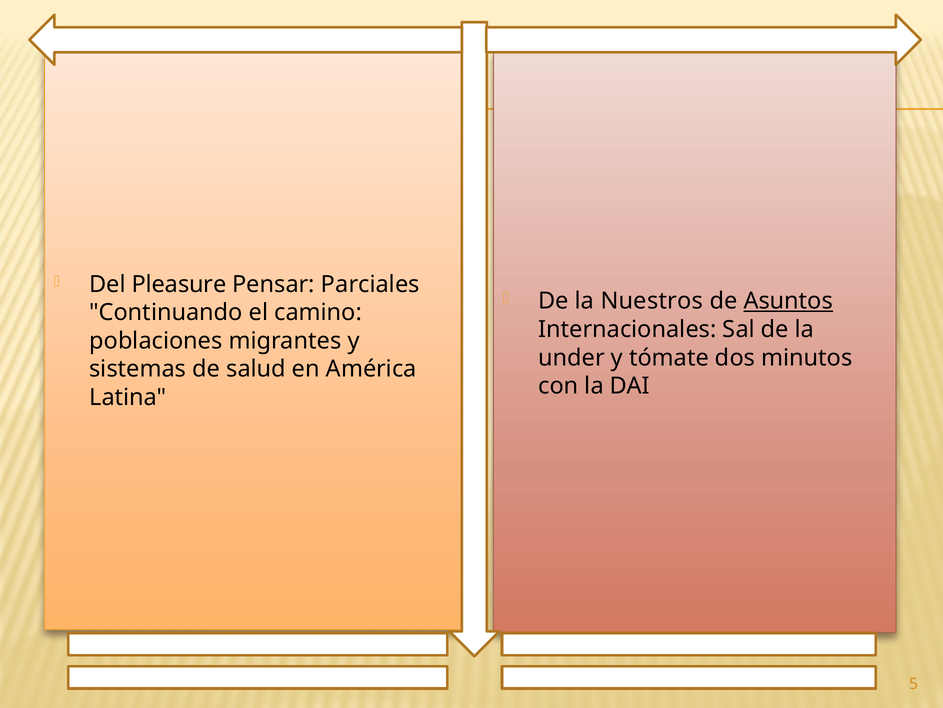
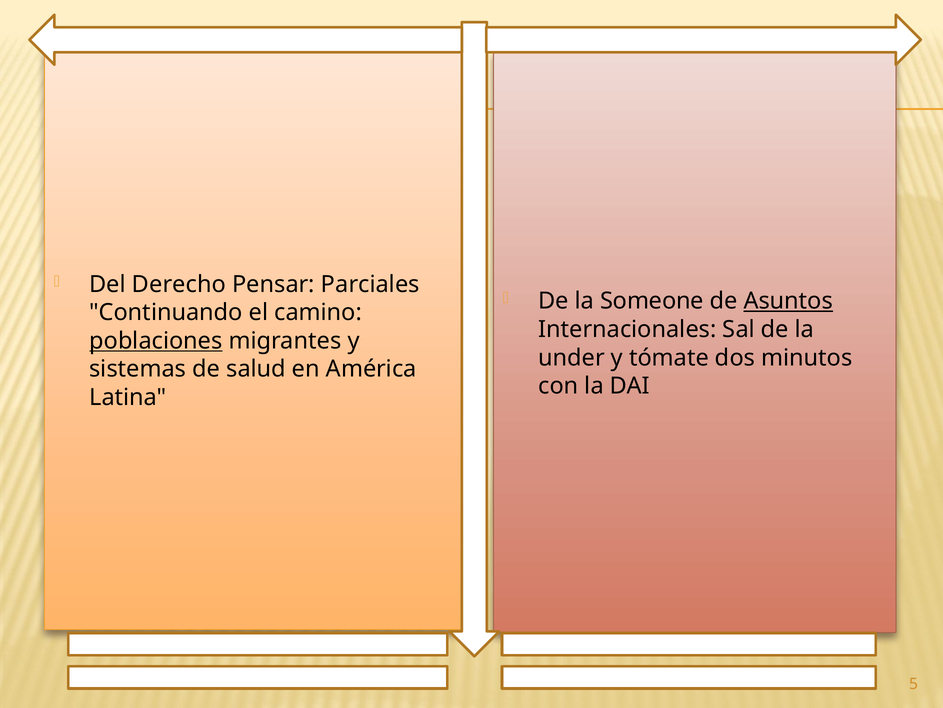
Pleasure: Pleasure -> Derecho (179, 284)
Nuestros: Nuestros -> Someone (652, 301)
poblaciones underline: none -> present (156, 340)
